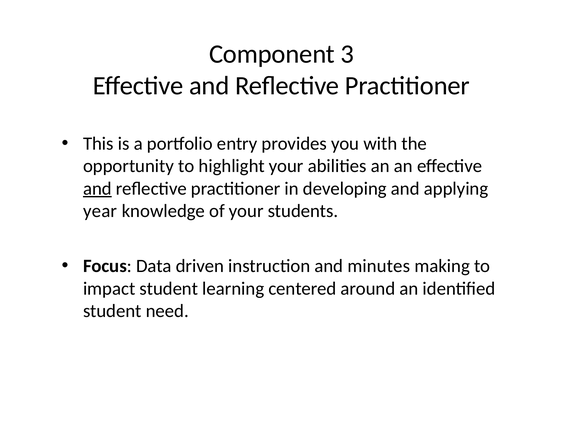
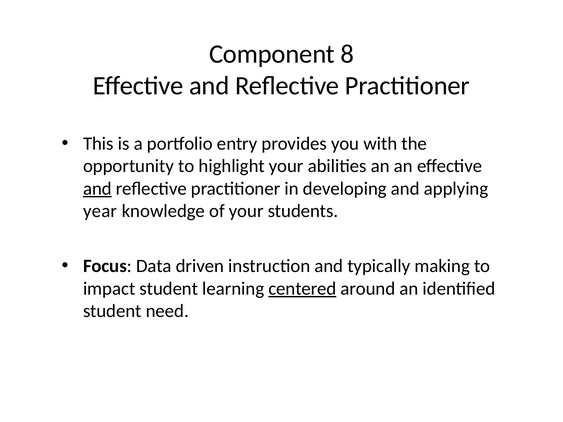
3: 3 -> 8 (347, 54)
minutes: minutes -> typically (379, 266)
centered underline: none -> present (302, 289)
